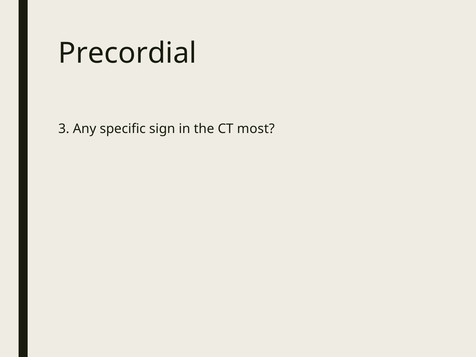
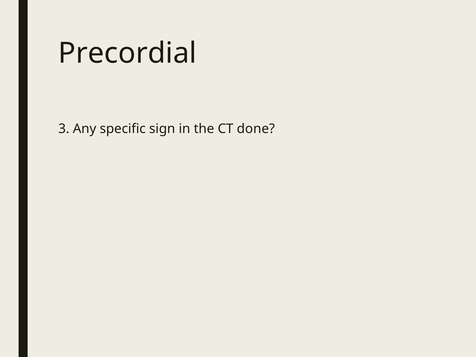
most: most -> done (256, 129)
